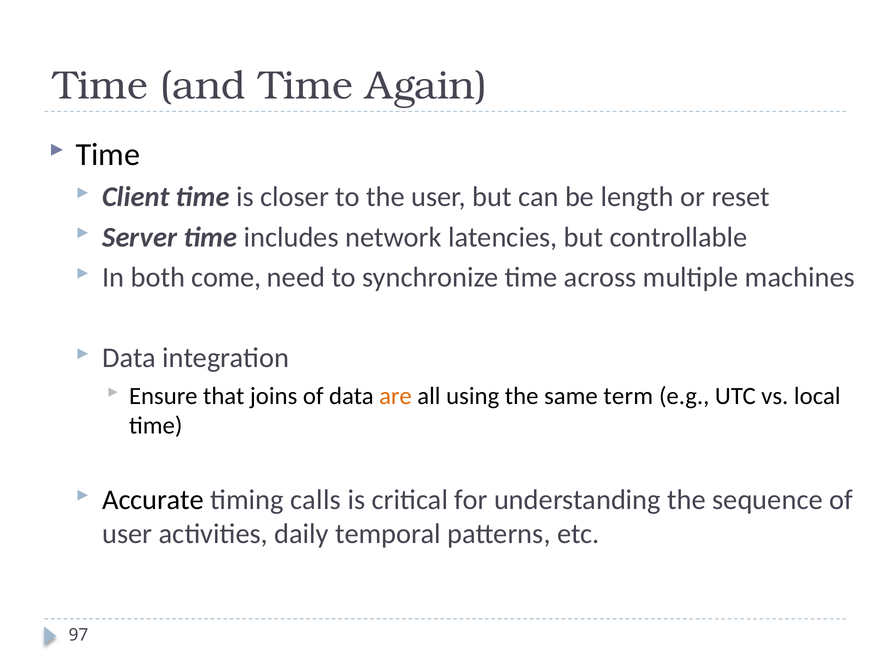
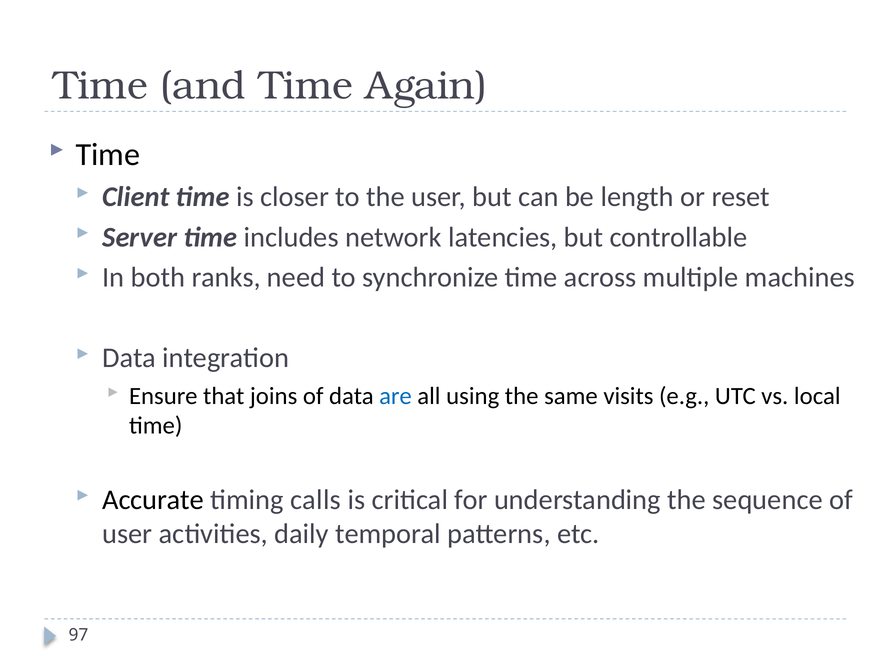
come: come -> ranks (226, 278)
are colour: orange -> blue (395, 396)
term: term -> visits (628, 396)
